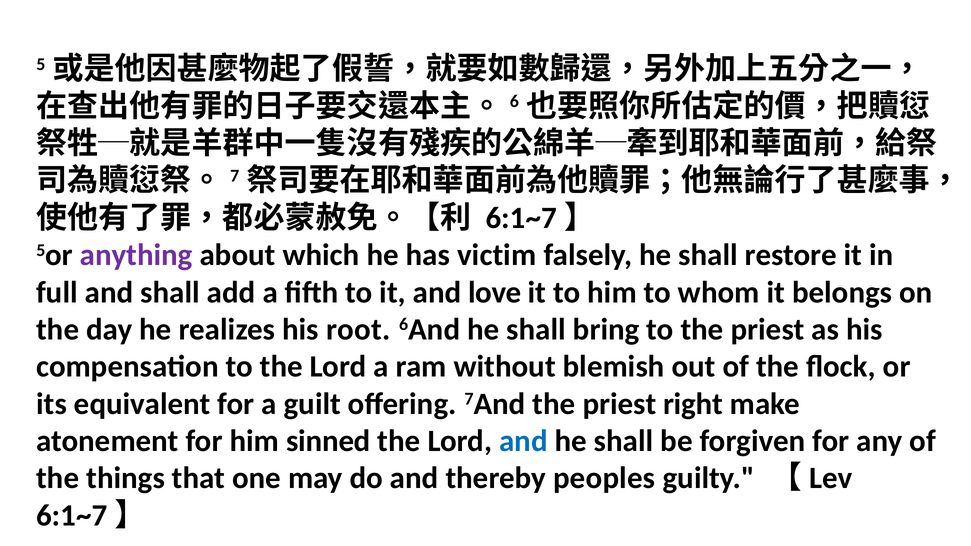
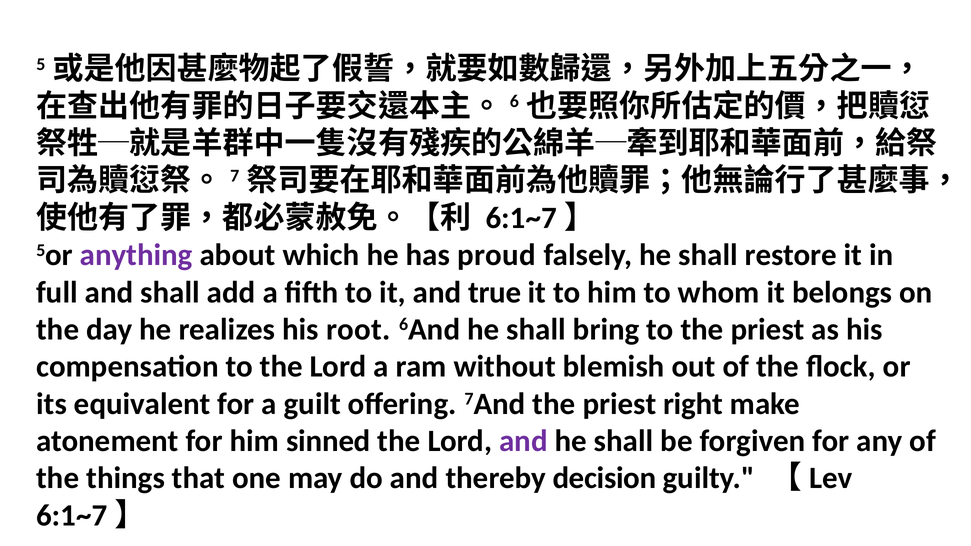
victim: victim -> proud (497, 255)
love: love -> true (495, 292)
and colour: blue -> purple (523, 441)
peoples: peoples -> decision (604, 478)
